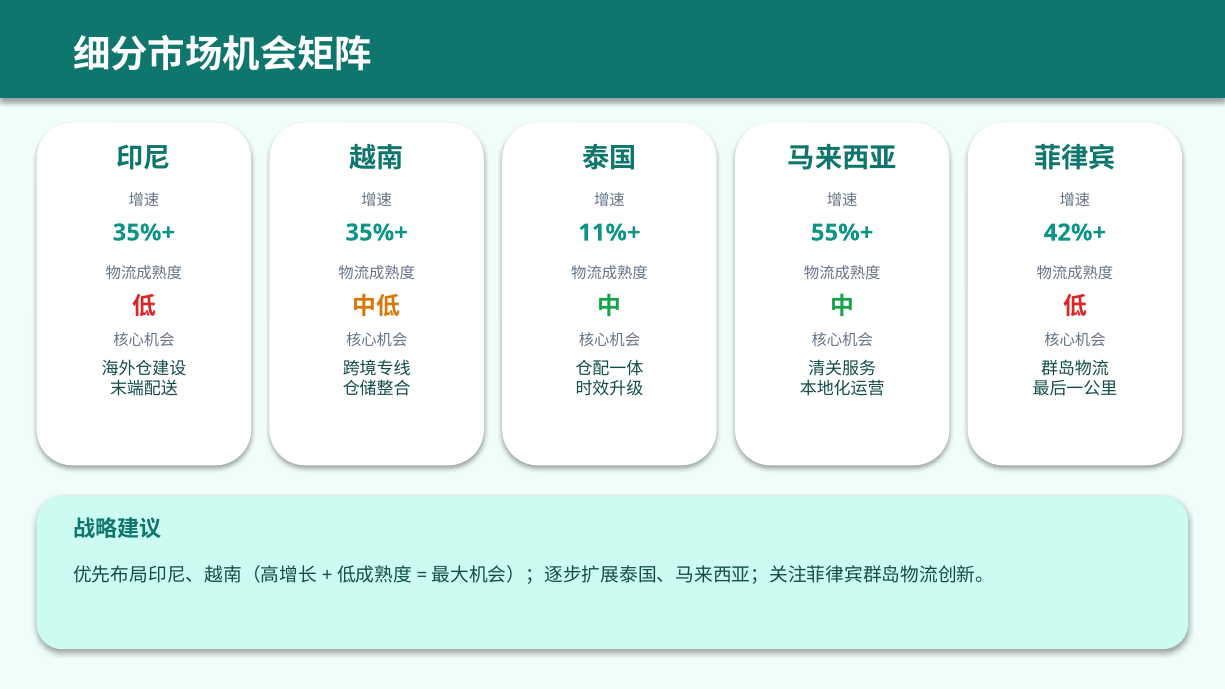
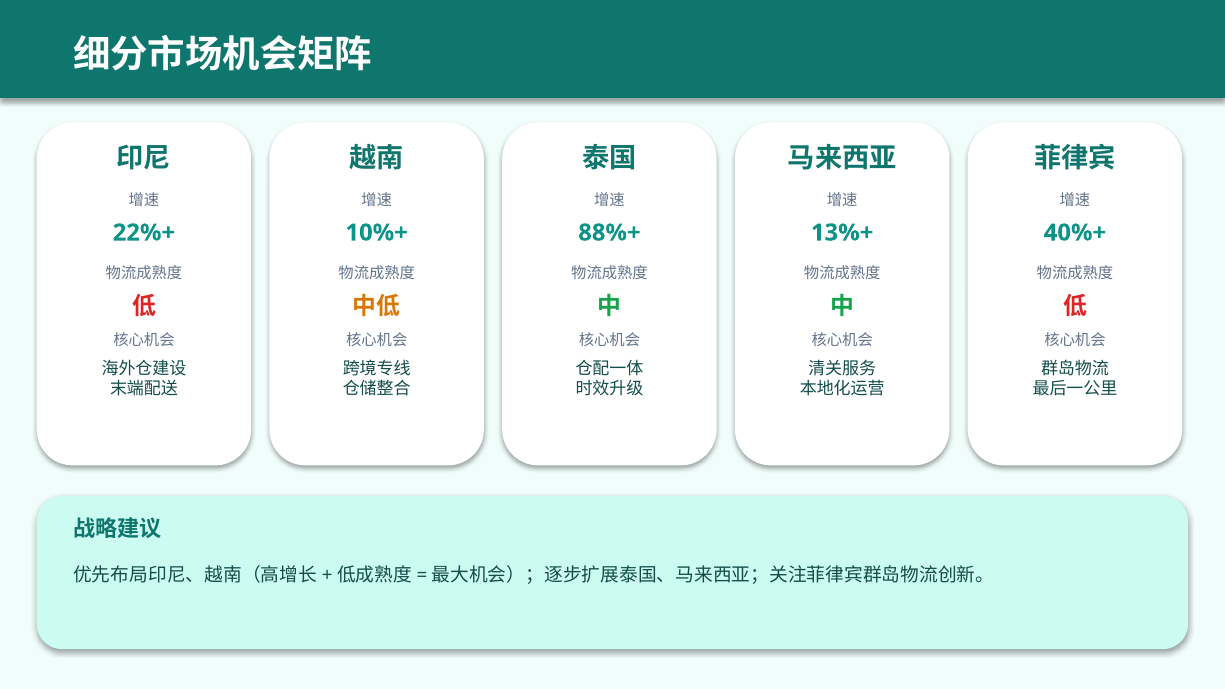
35%+: 35%+ -> 22%+ (144, 233)
35%+: 35%+ -> 10%+ (377, 233)
11%+: 11%+ -> 88%+ (609, 233)
55%+: 55%+ -> 13%+ (842, 233)
42%+: 42%+ -> 40%+ (1075, 233)
